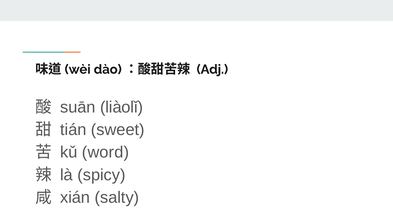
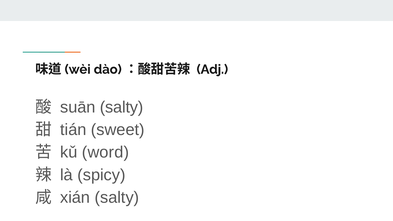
suān liàolǐ: liàolǐ -> salty (122, 107)
